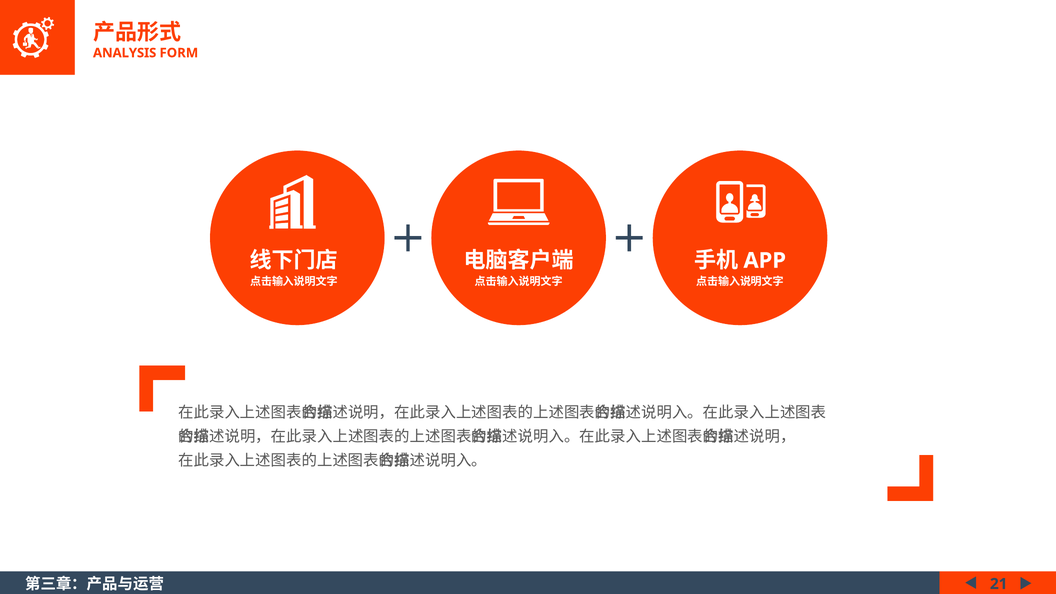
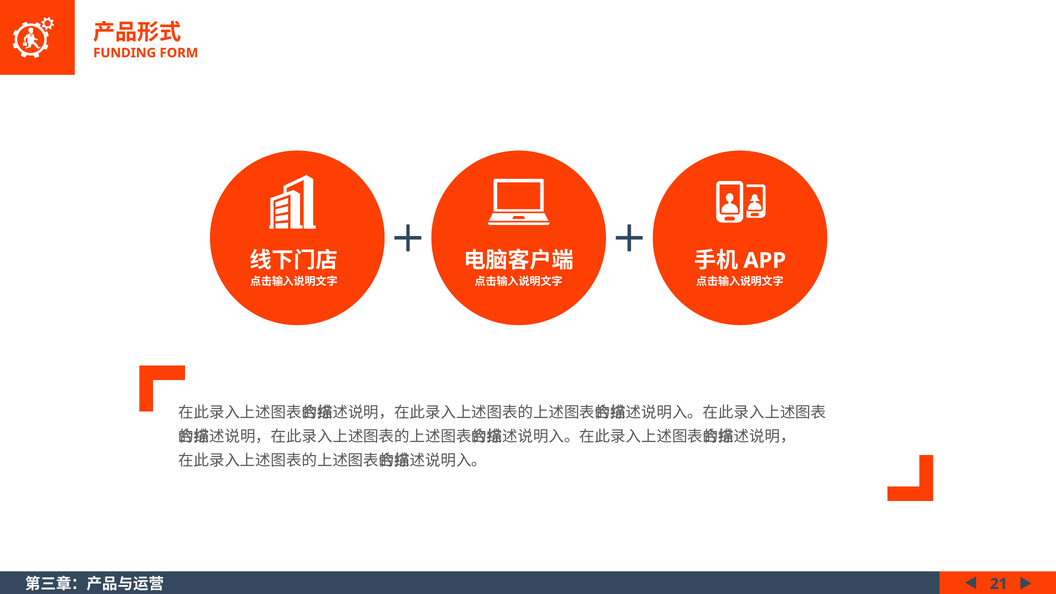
ANALYSIS: ANALYSIS -> FUNDING (125, 53)
